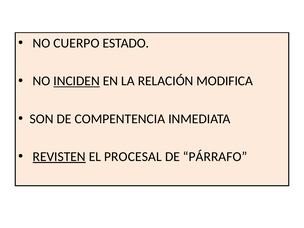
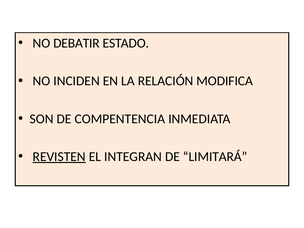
CUERPO: CUERPO -> DEBATIR (77, 43)
INCIDEN underline: present -> none (77, 81)
PROCESAL: PROCESAL -> INTEGRAN (133, 157)
PÁRRAFO: PÁRRAFO -> LIMITARÁ (215, 157)
